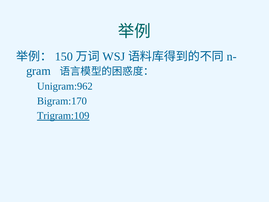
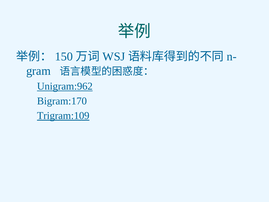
Unigram:962 underline: none -> present (65, 86)
